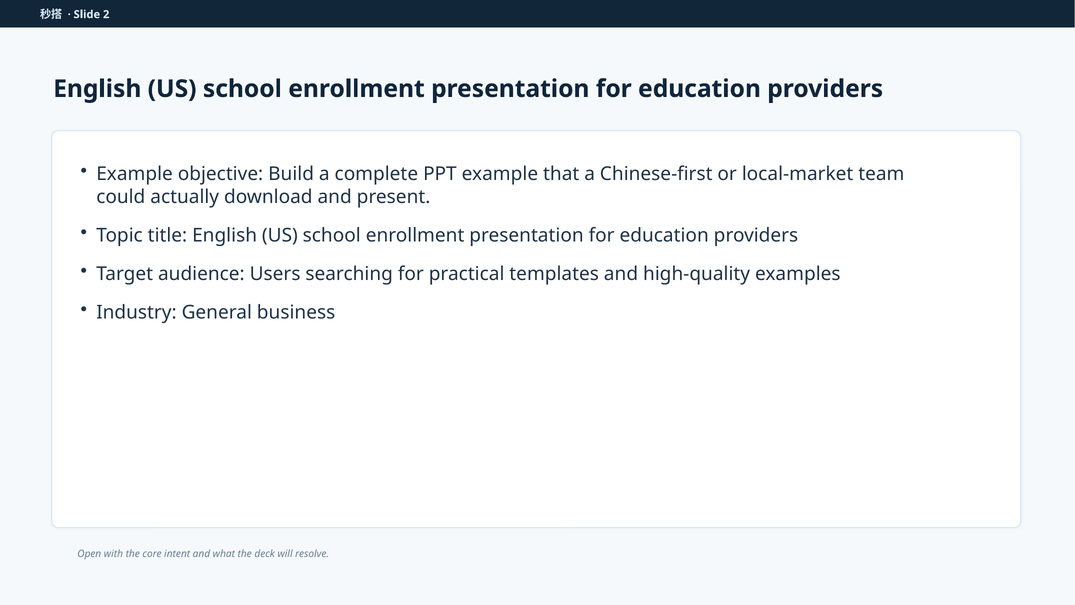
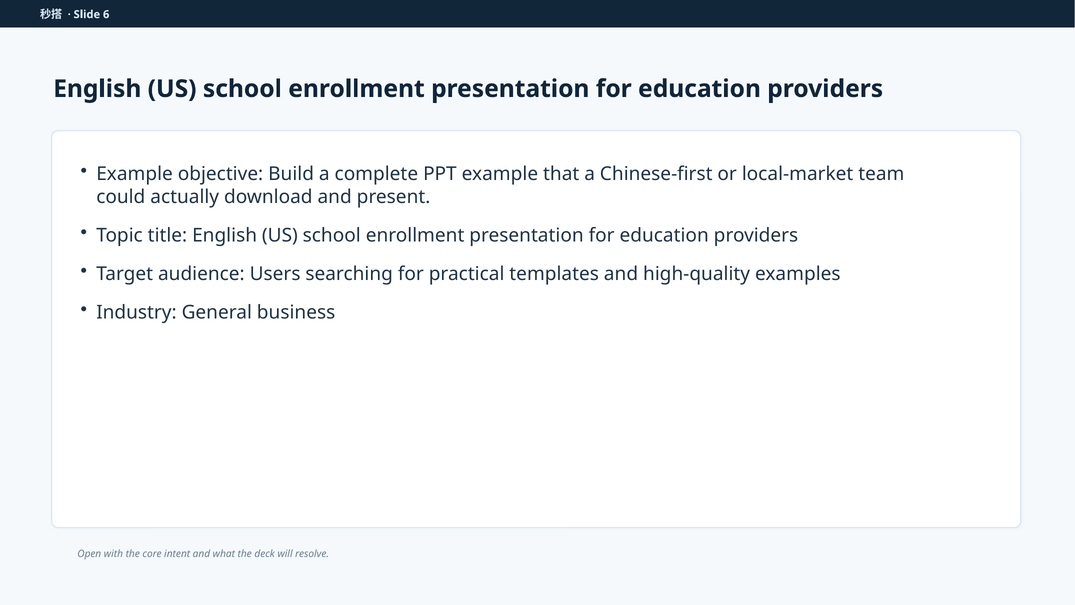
2: 2 -> 6 (106, 14)
